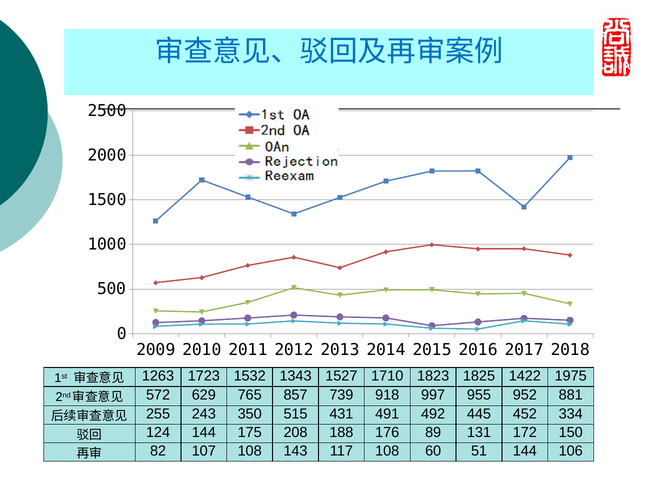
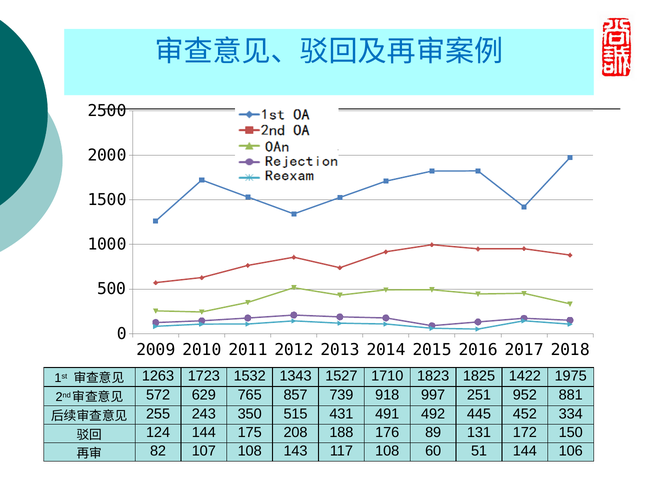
955: 955 -> 251 (479, 395)
